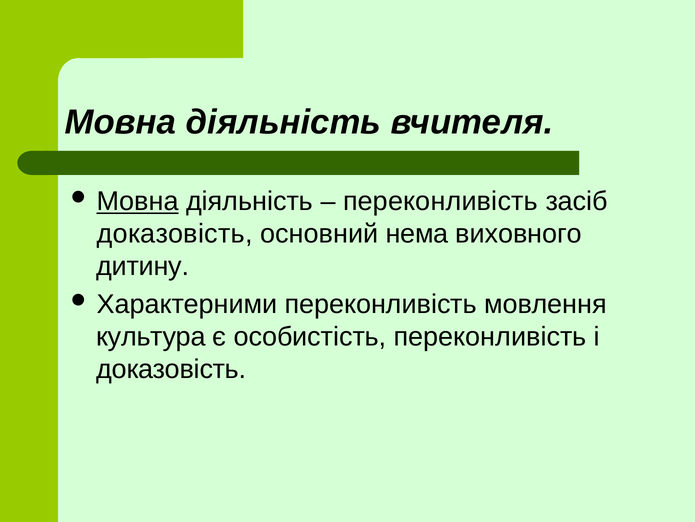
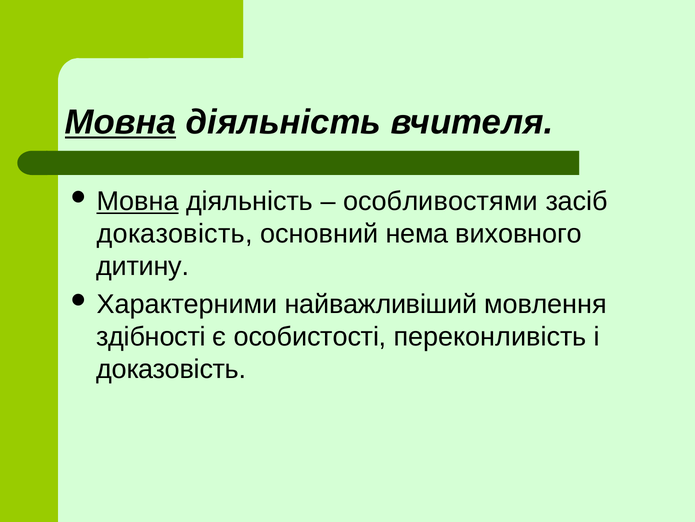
Мовна underline: none -> present (121, 122)
переконливість: переконливість -> особливостями (440, 201)
Характерними переконливість: переконливість -> найважливіший (381, 304)
культура: культура -> здібності (151, 336)
особистість: особистість -> особистості (310, 336)
